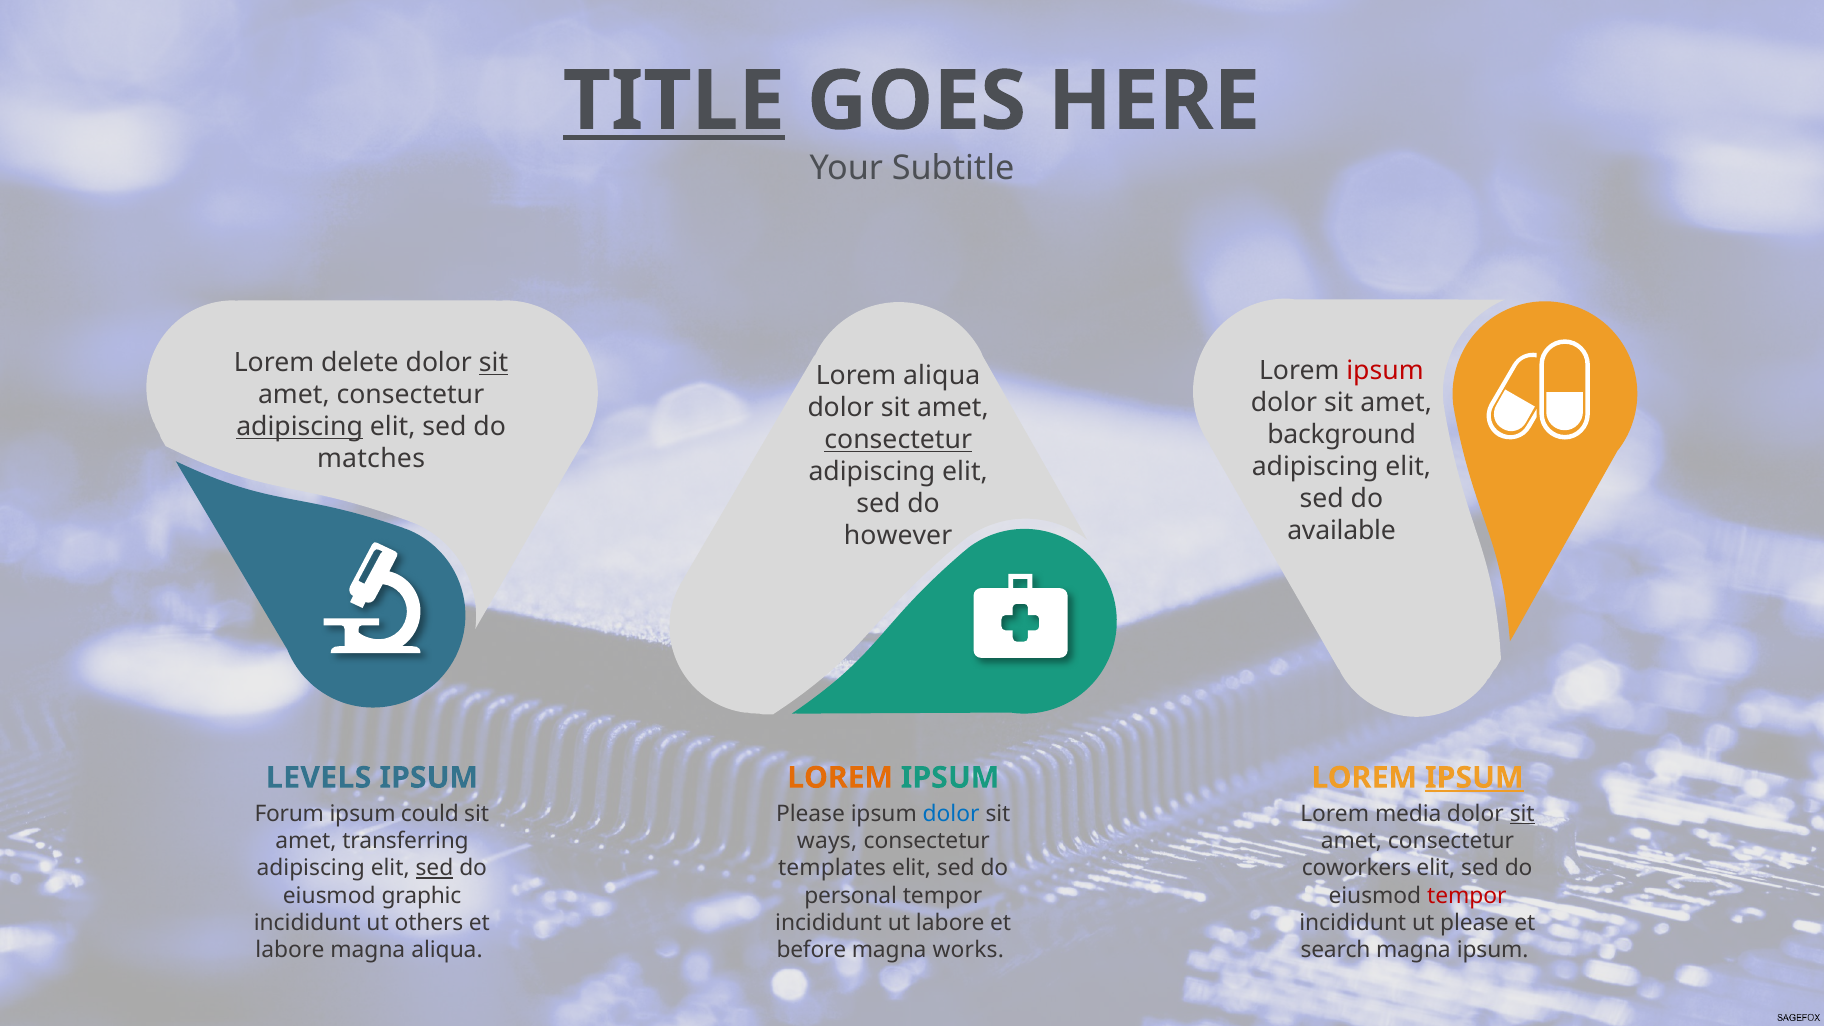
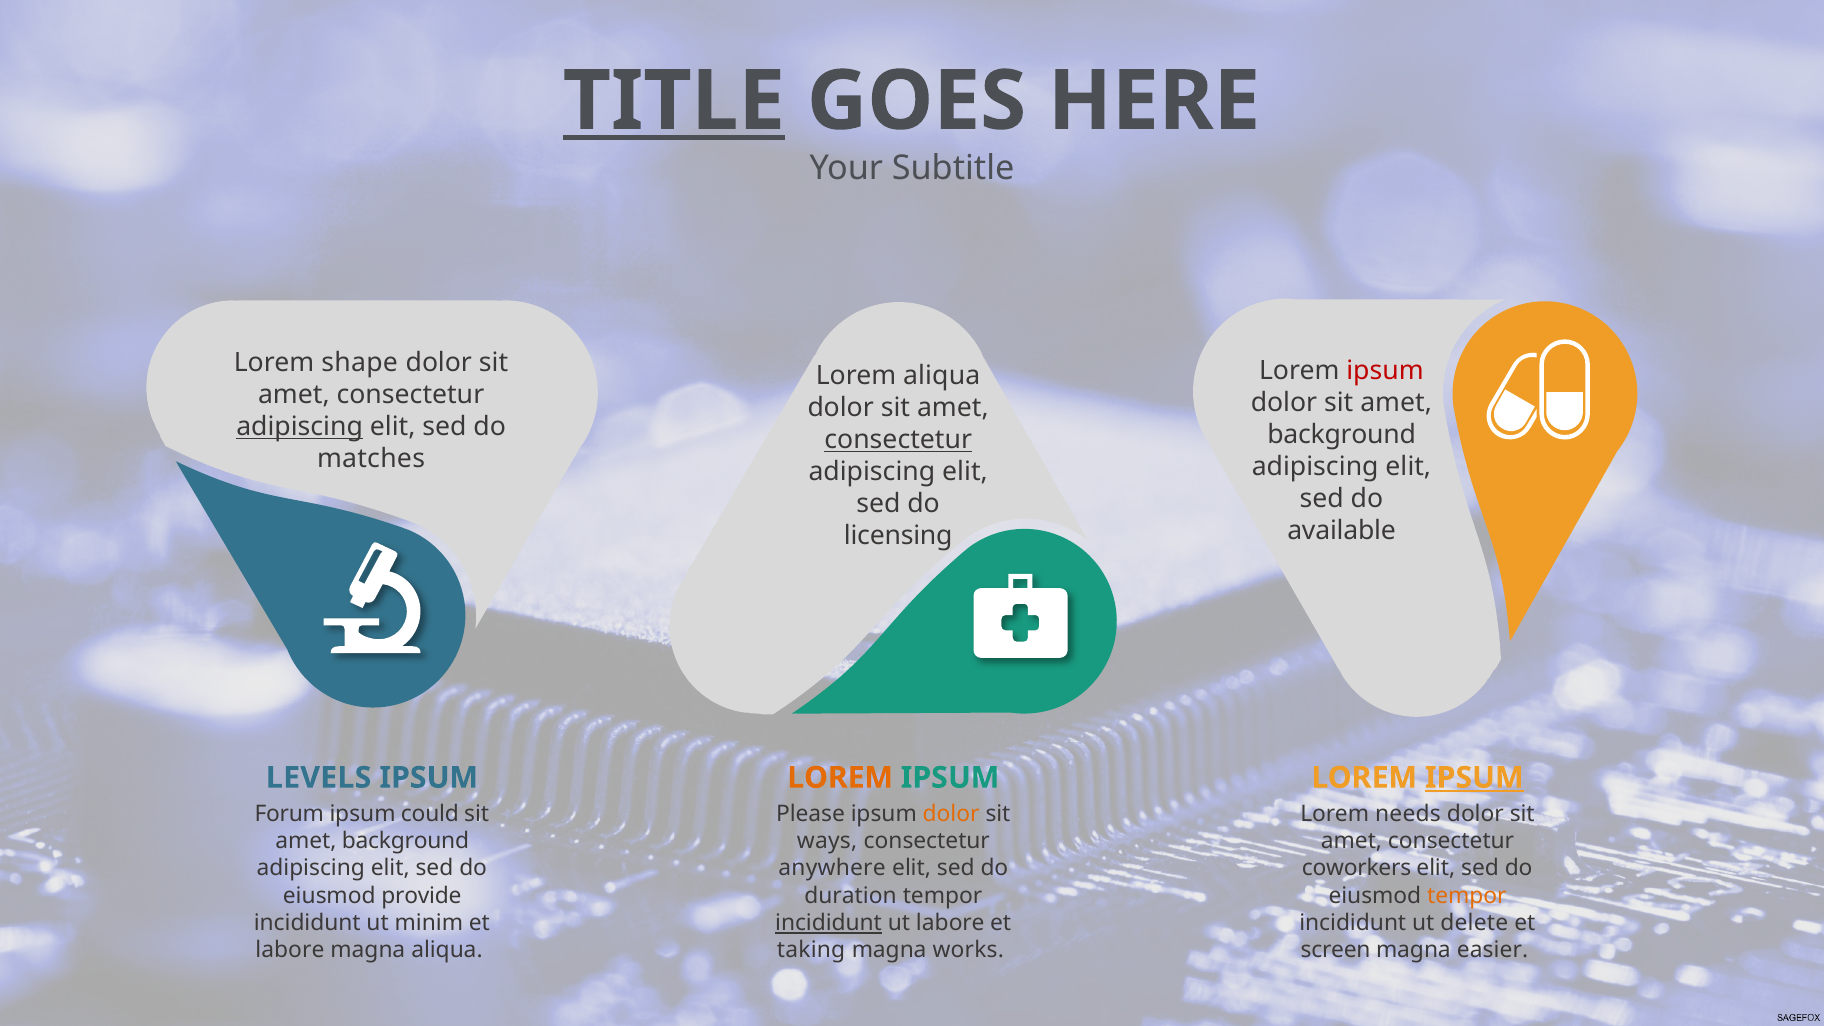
delete: delete -> shape (360, 363)
sit underline: present -> none (494, 363)
however: however -> licensing (898, 536)
dolor colour: blue -> orange (951, 814)
media: media -> needs (1408, 814)
sit underline: present -> none (1522, 814)
transferring: transferring -> background (406, 841)
sed underline: present -> none (434, 868)
templates: templates -> anywhere (832, 868)
graphic: graphic -> provide (421, 896)
personal: personal -> duration (851, 896)
tempor colour: red -> orange (1467, 896)
others: others -> minim (429, 923)
incididunt underline: none -> present (829, 923)
ut please: please -> delete (1474, 923)
before: before -> taking (811, 950)
search: search -> screen (1336, 950)
magna ipsum: ipsum -> easier (1493, 950)
